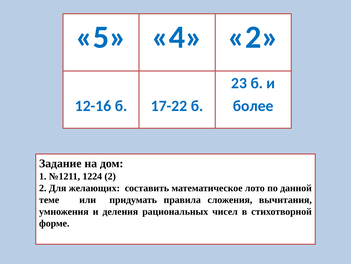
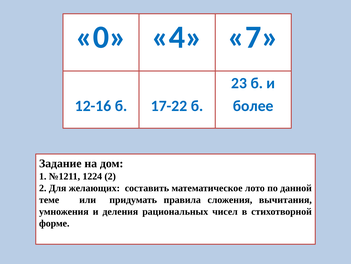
5: 5 -> 0 (101, 37)
2: 2 -> 7 (253, 37)
